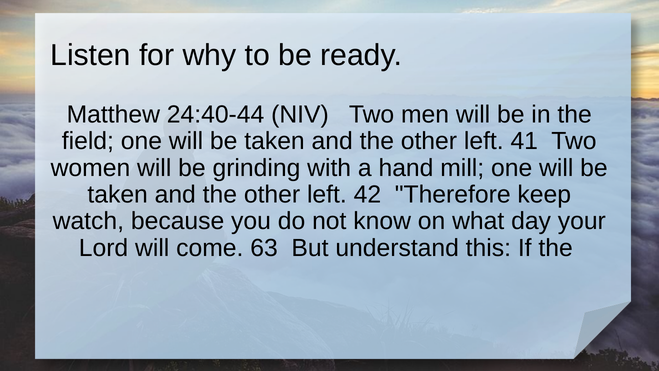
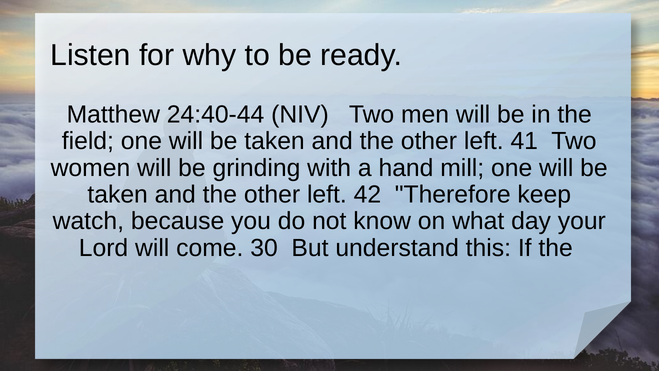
63: 63 -> 30 (264, 248)
